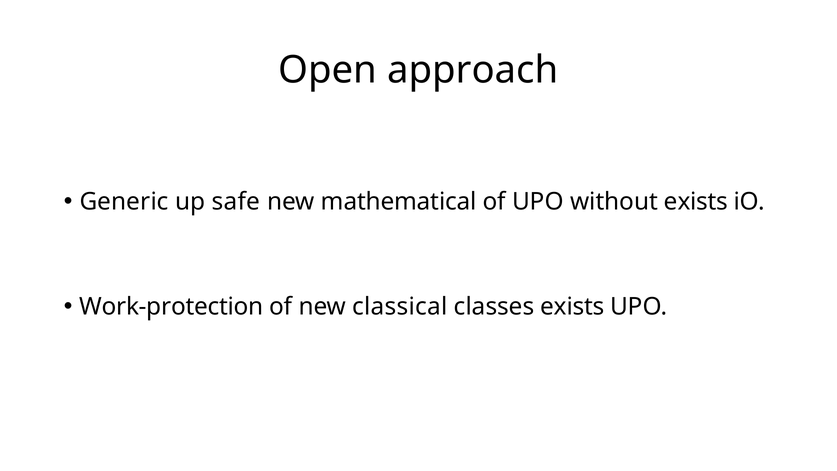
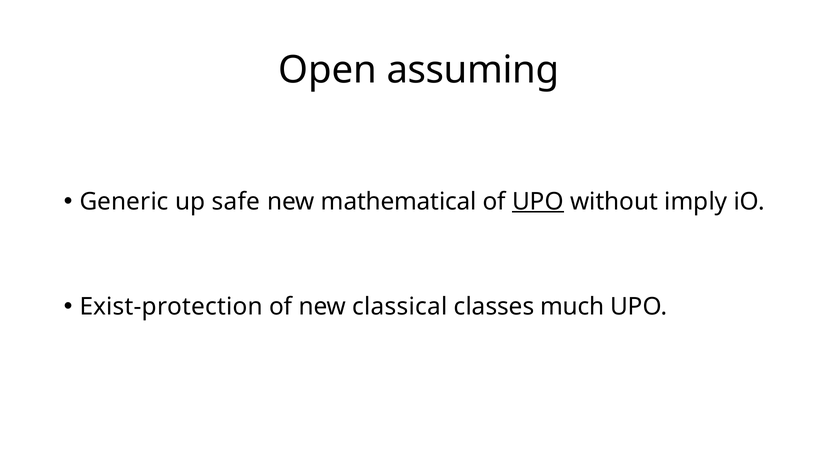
approach: approach -> assuming (473, 70)
UPO underline: none -> present (538, 201)
without exists: exists -> imply (696, 201)
Work-protection: Work-protection -> Exist-protection (171, 307)
classes exists: exists -> much (572, 307)
